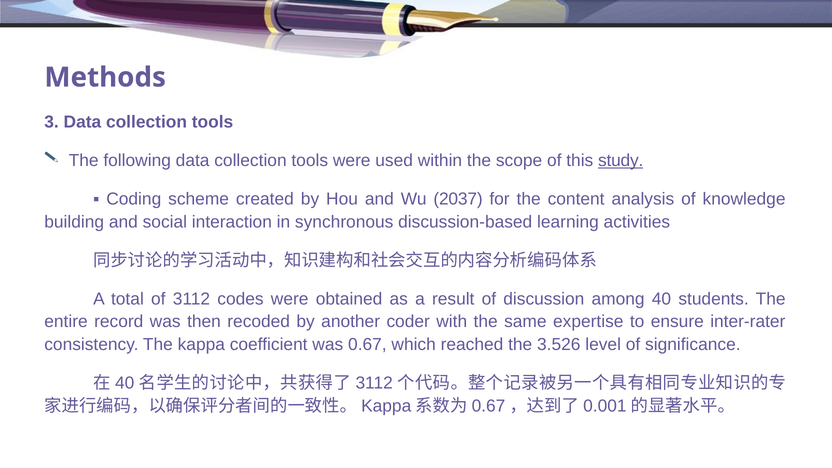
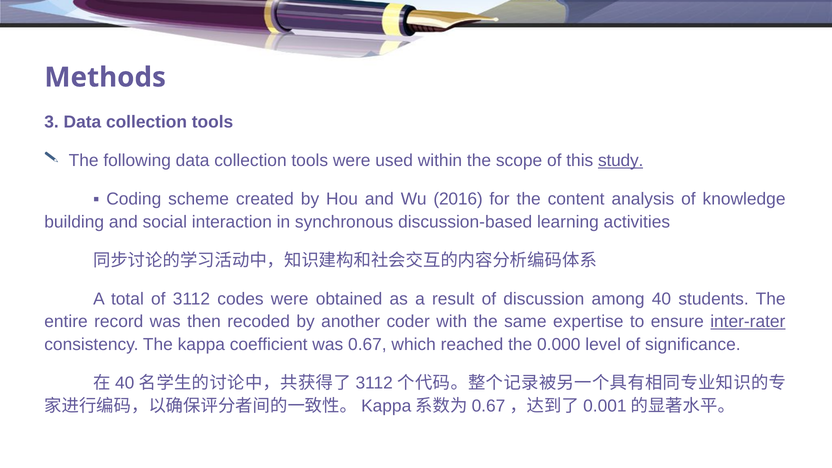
2037: 2037 -> 2016 (458, 199)
inter-rater underline: none -> present (748, 322)
3.526: 3.526 -> 0.000 (559, 345)
